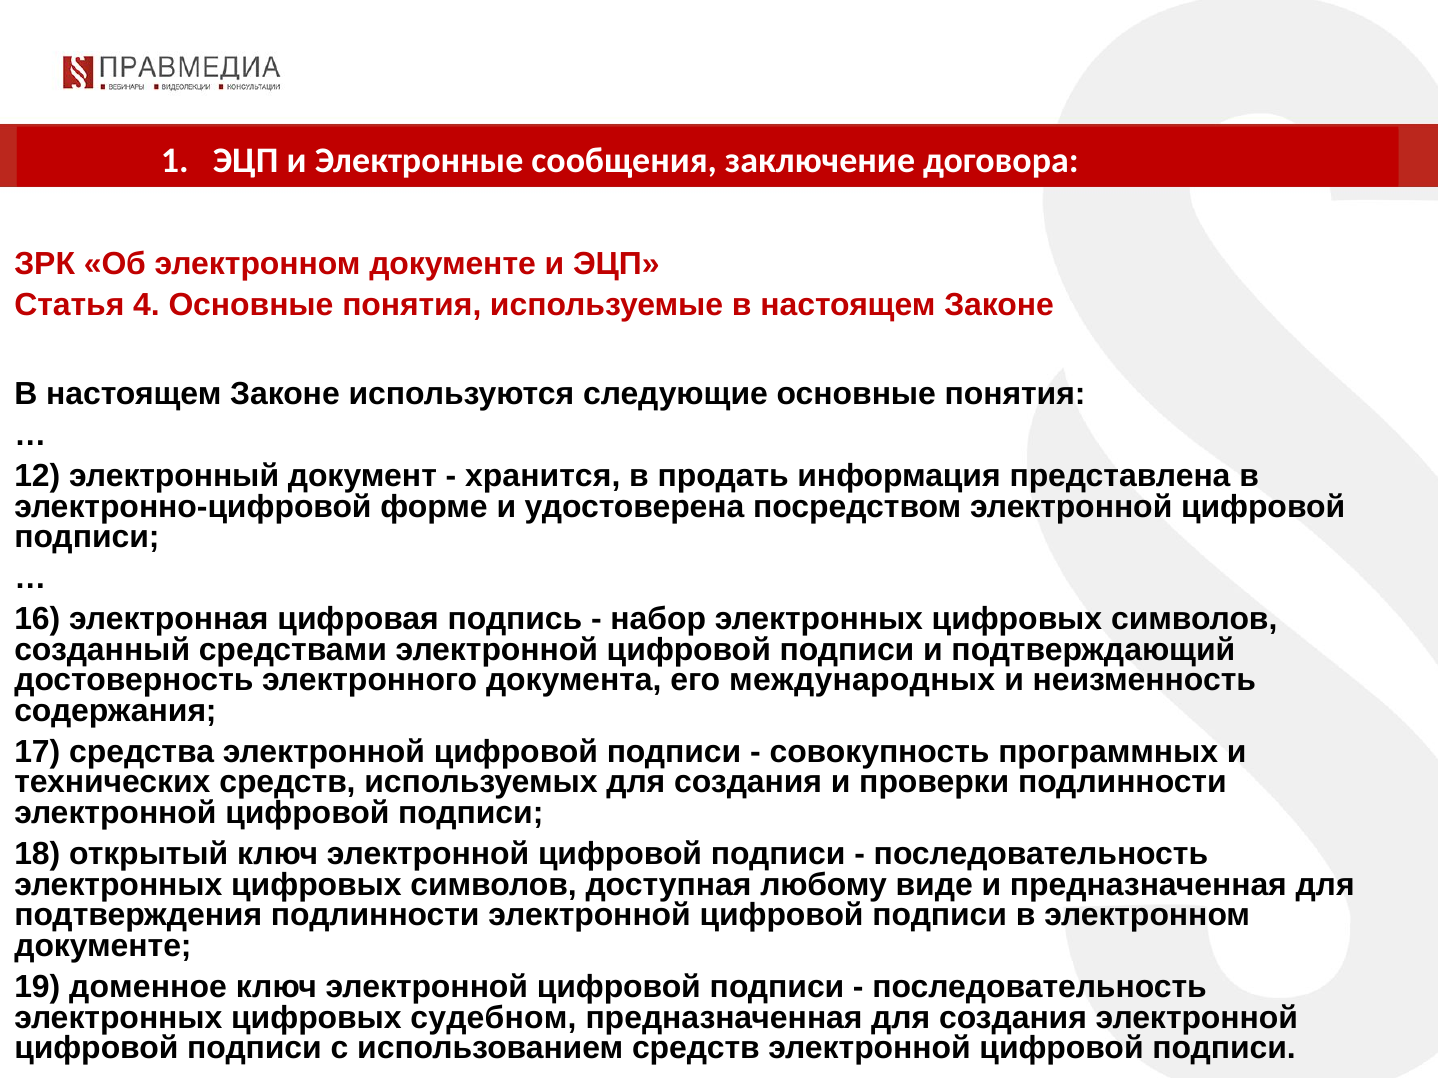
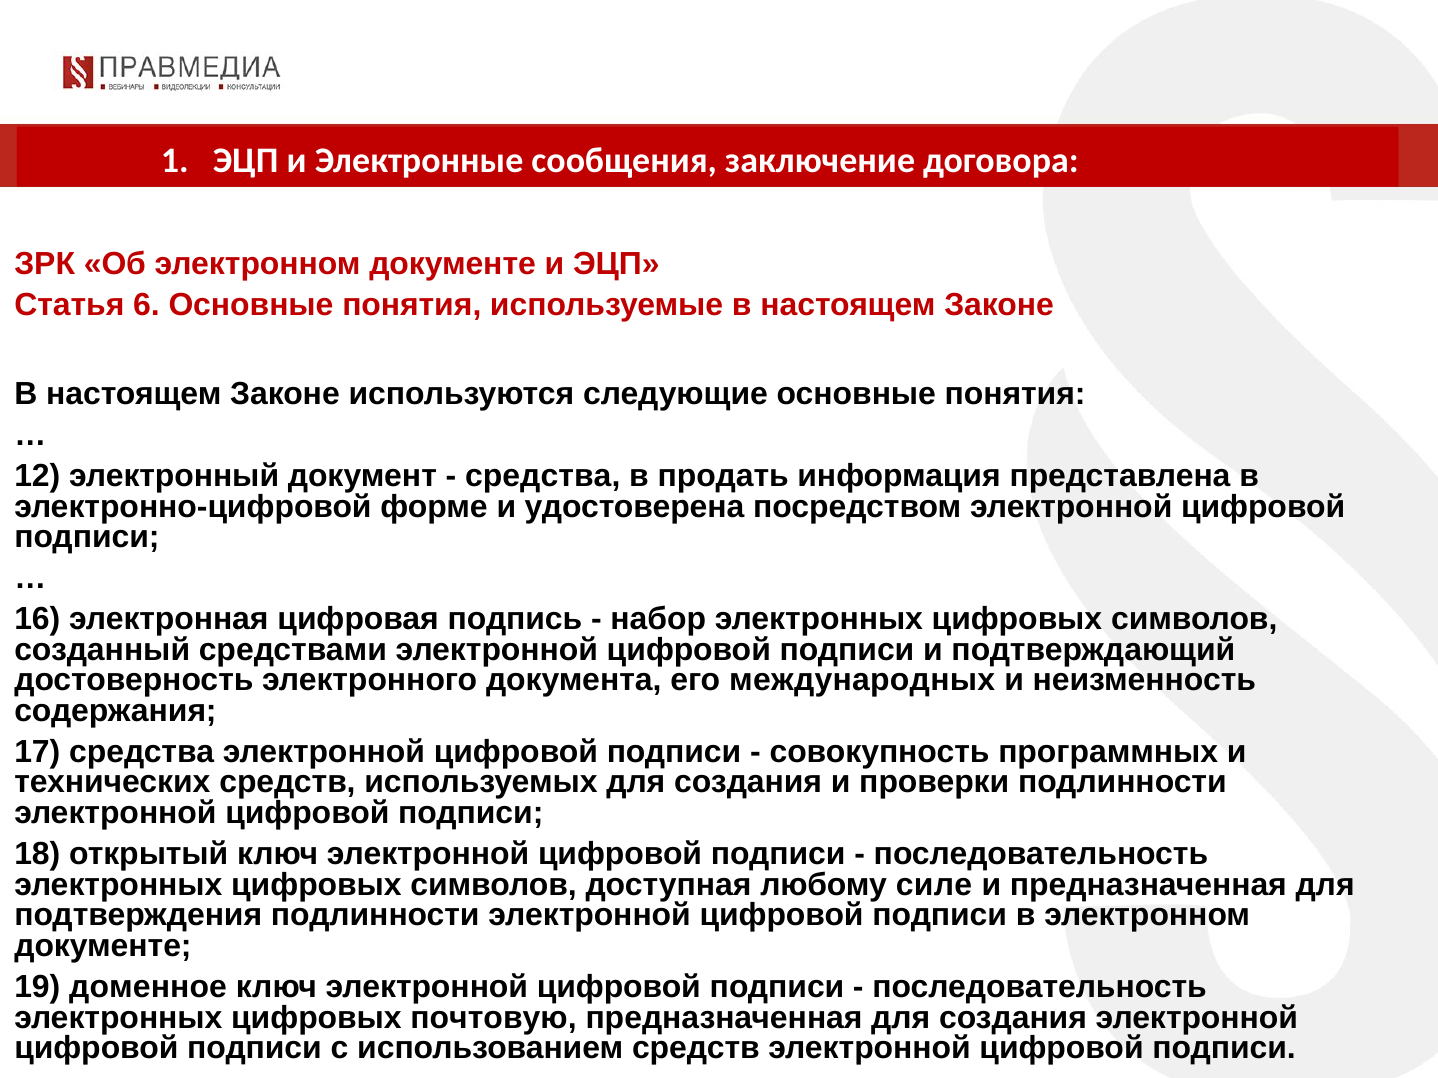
4: 4 -> 6 (146, 305)
хранится: хранится -> средства (543, 476)
виде: виде -> силе (934, 885)
судебном: судебном -> почтовую (494, 1018)
